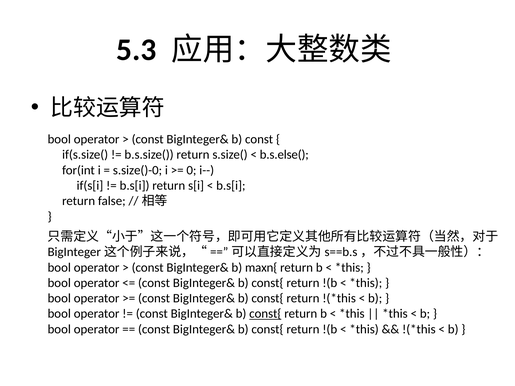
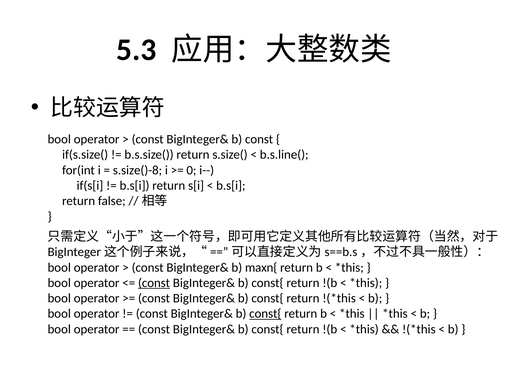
b.s.else(: b.s.else( -> b.s.line( (284, 155)
s.size()-0: s.size()-0 -> s.size()-8 (137, 170)
const underline: none -> present (154, 283)
